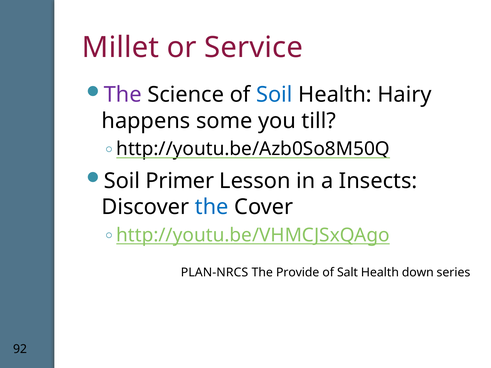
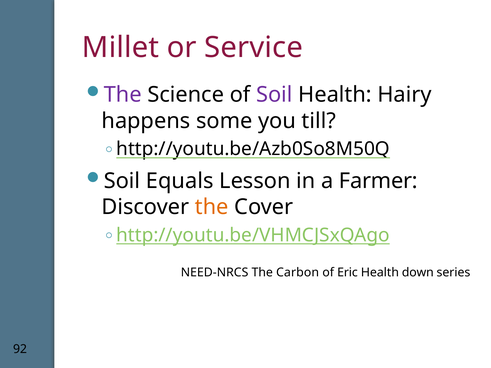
Soil colour: blue -> purple (274, 95)
Primer: Primer -> Equals (180, 181)
Insects: Insects -> Farmer (378, 181)
the colour: blue -> orange (212, 207)
PLAN-NRCS: PLAN-NRCS -> NEED-NRCS (215, 272)
Provide: Provide -> Carbon (298, 272)
Salt: Salt -> Eric (347, 272)
